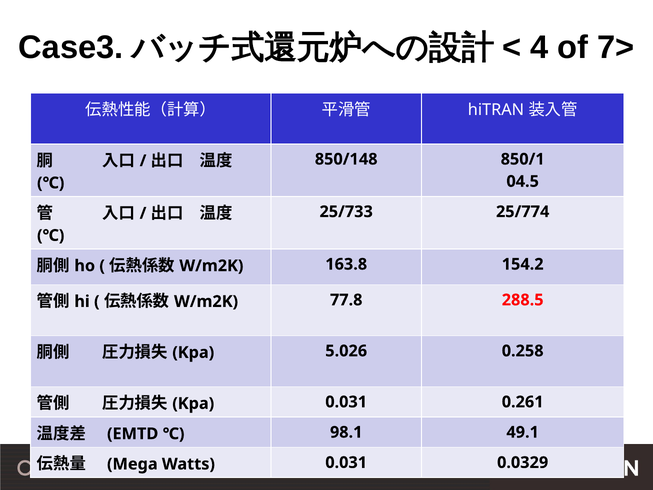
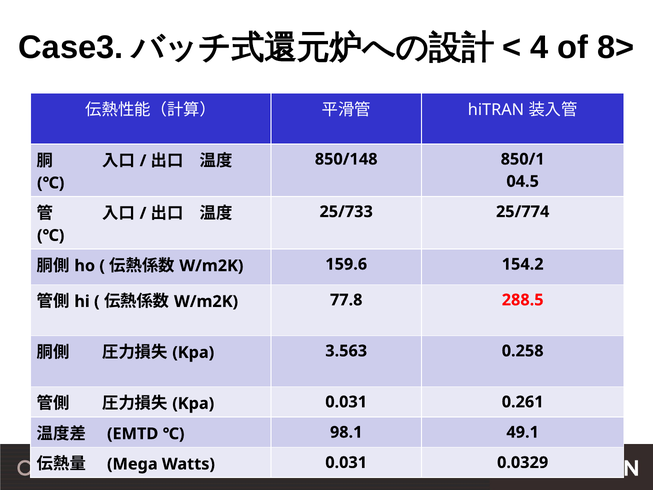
7>: 7> -> 8> (616, 47)
163.8: 163.8 -> 159.6 (346, 264)
5.026: 5.026 -> 3.563 (346, 351)
